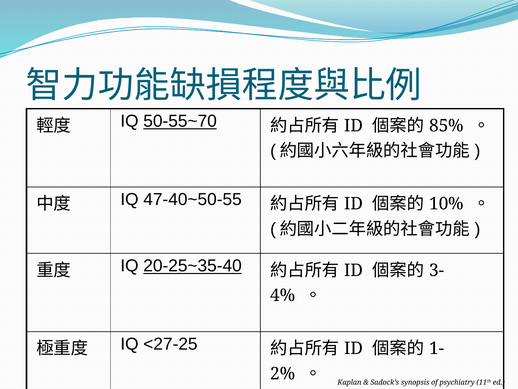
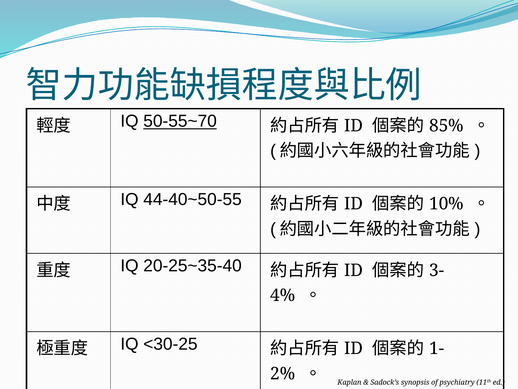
47-40~50-55: 47-40~50-55 -> 44-40~50-55 (193, 199)
20-25~35-40 underline: present -> none (193, 266)
<27-25: <27-25 -> <30-25 (170, 344)
